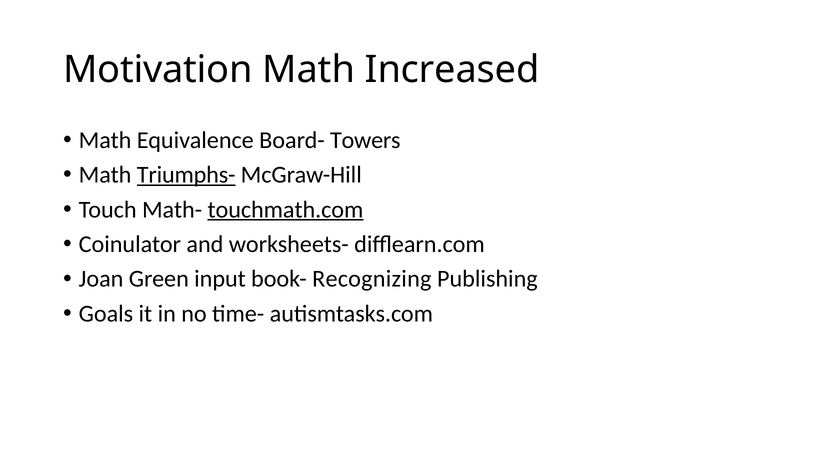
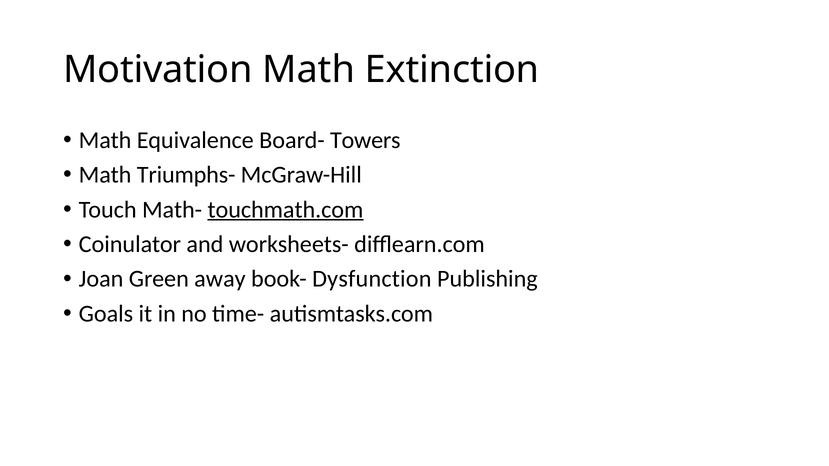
Increased: Increased -> Extinction (452, 70)
Triumphs- underline: present -> none (186, 175)
input: input -> away (220, 279)
Recognizing: Recognizing -> Dysfunction (372, 279)
